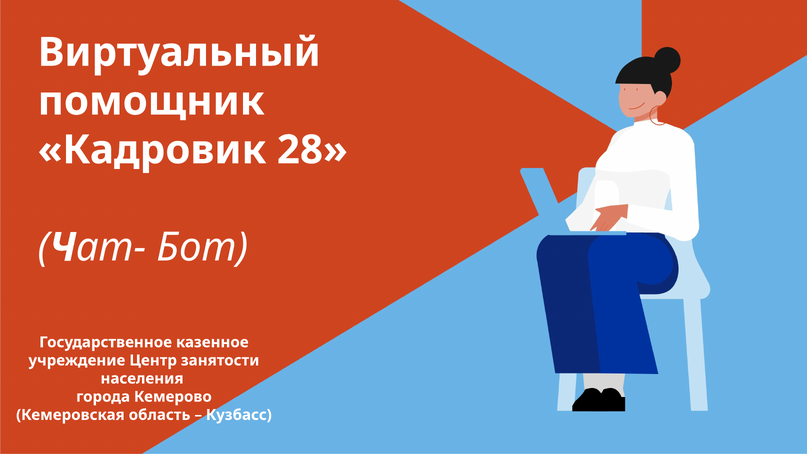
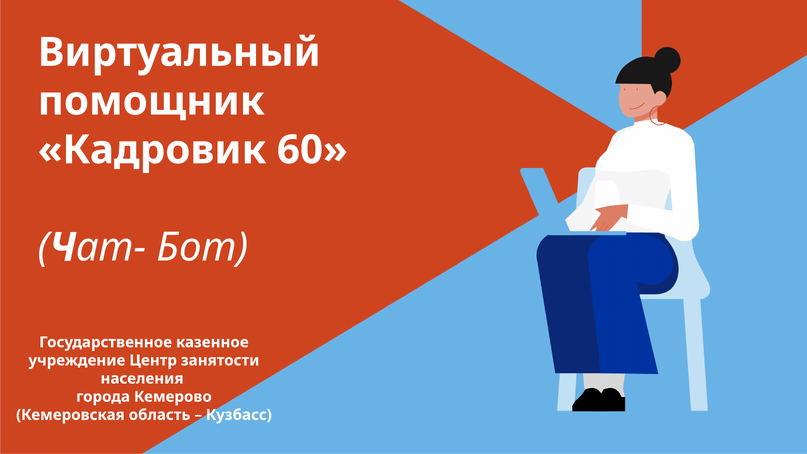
28: 28 -> 60 (312, 150)
